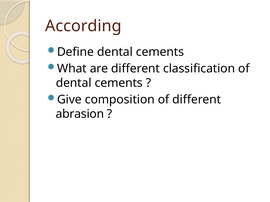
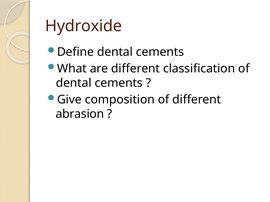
According: According -> Hydroxide (83, 26)
